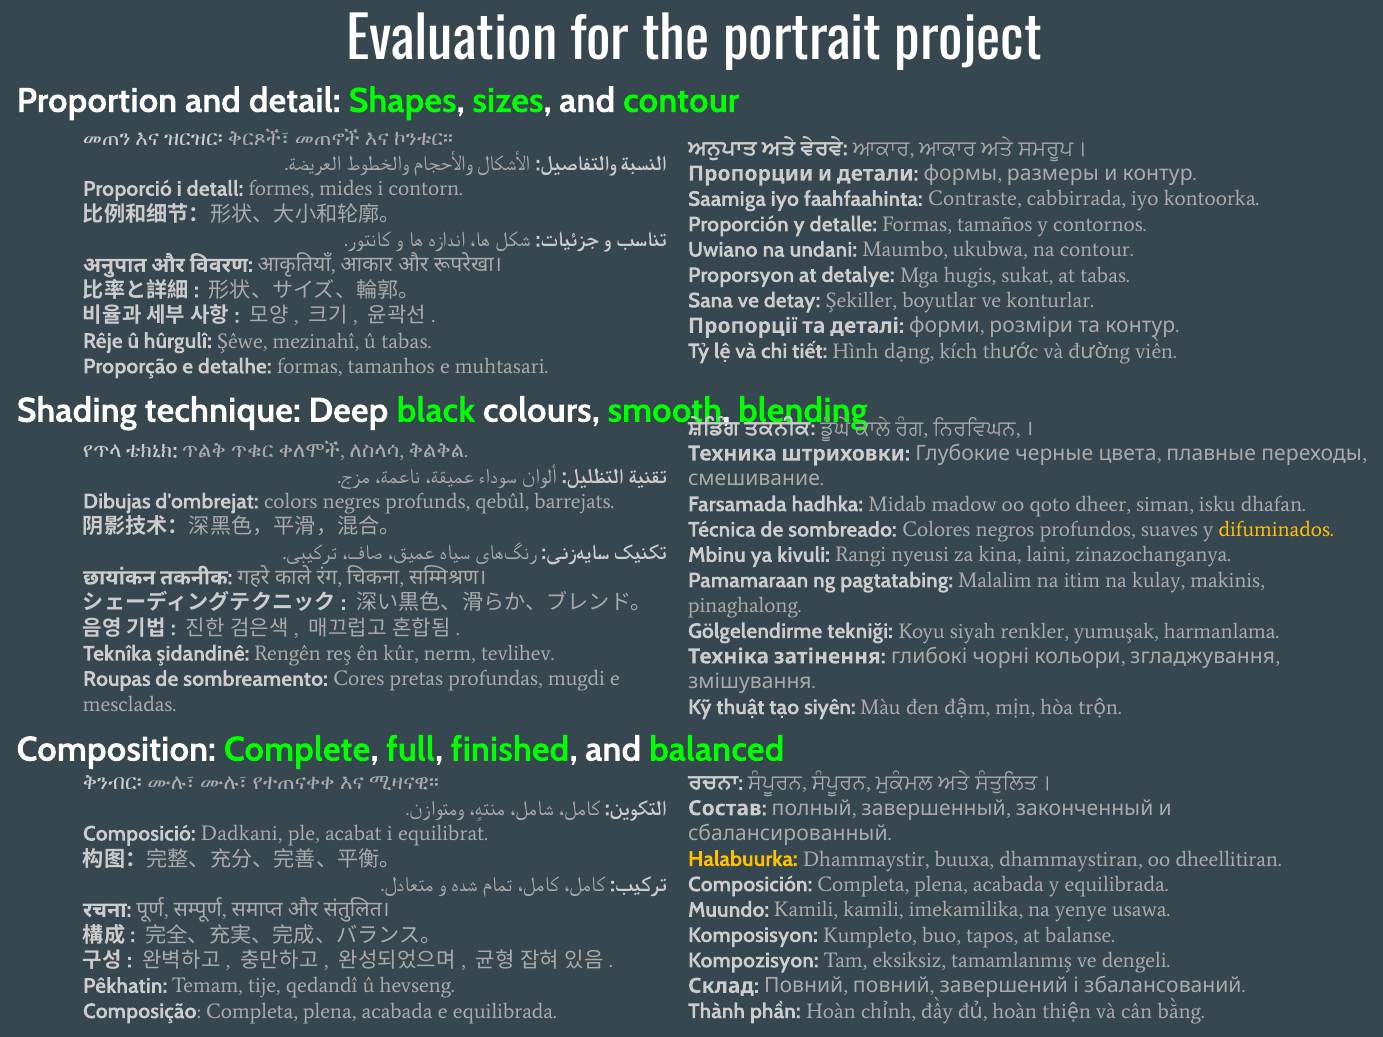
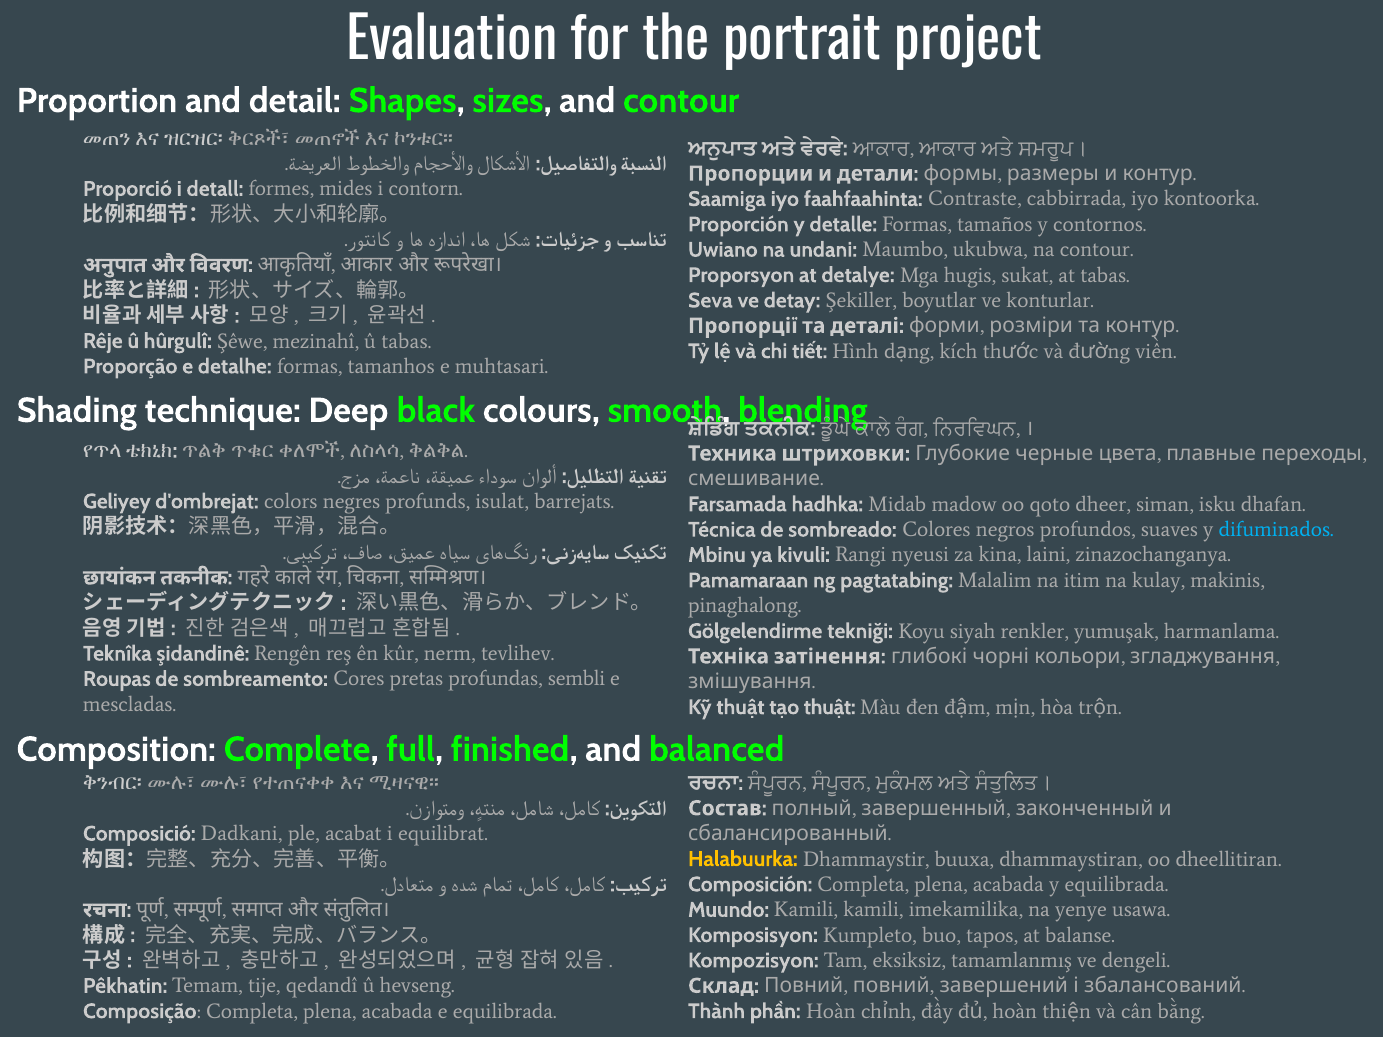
Sana: Sana -> Seva (710, 301)
Dibujas: Dibujas -> Geliyey (117, 502)
qebûl: qebûl -> isulat (502, 502)
difuminados colour: yellow -> light blue (1276, 530)
mugdi: mugdi -> sembli (577, 679)
tạo siyên: siyên -> thuật (830, 707)
